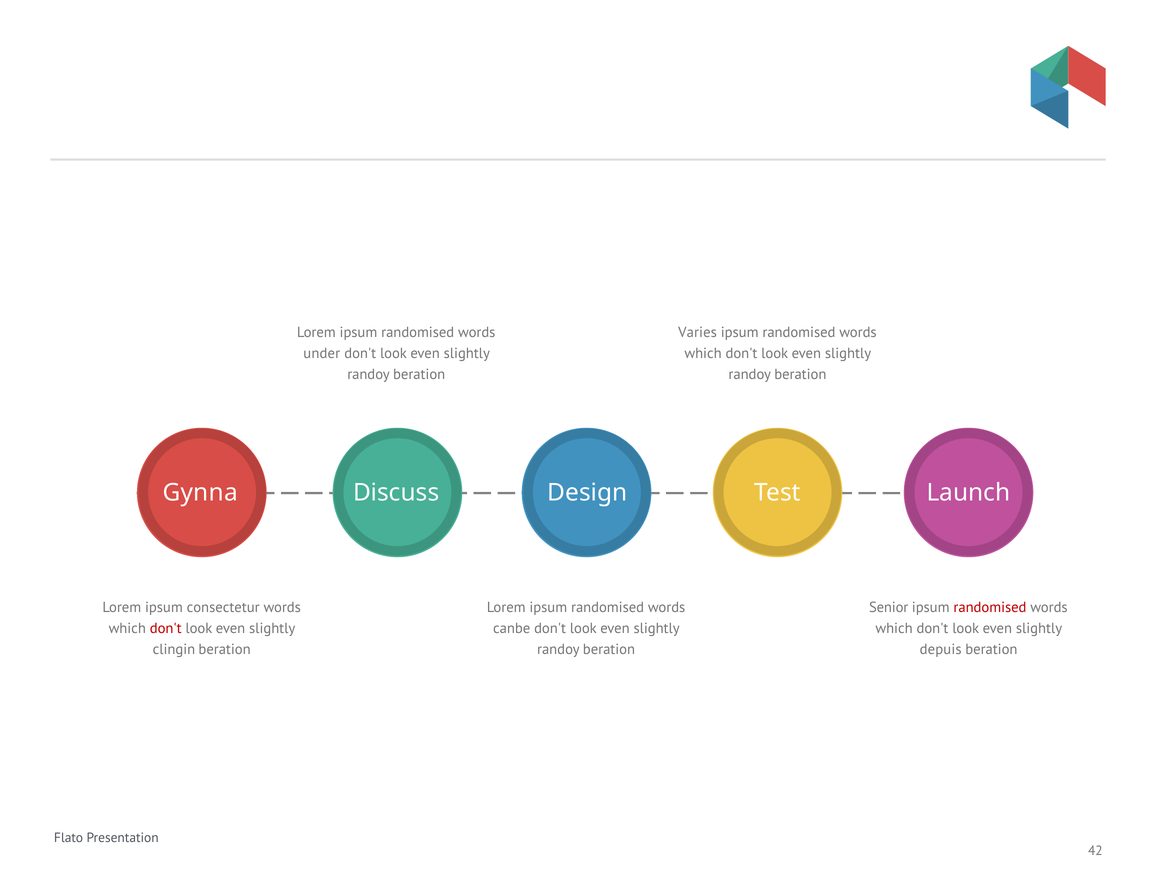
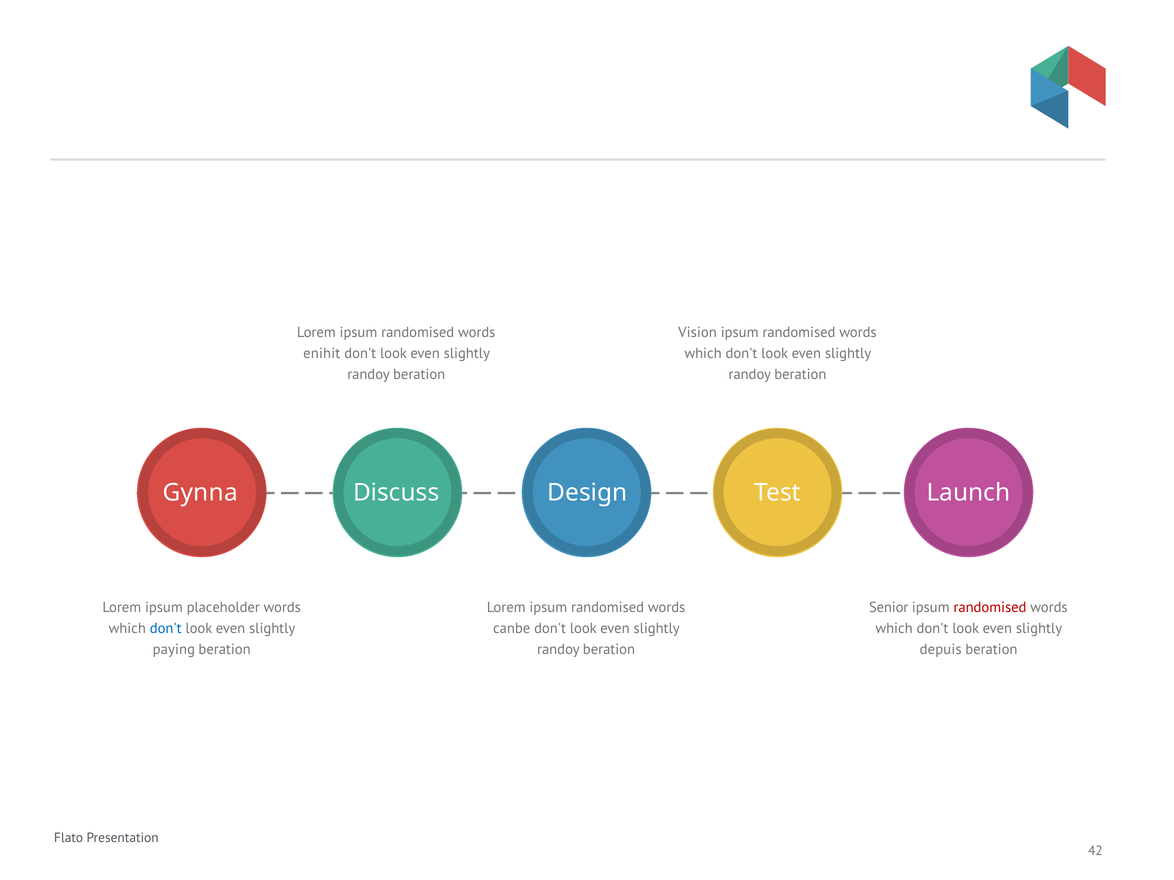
Varies: Varies -> Vision (698, 333)
under: under -> enihit (322, 354)
consectetur: consectetur -> placeholder (223, 608)
don't colour: red -> blue (166, 629)
clingin: clingin -> paying (174, 650)
